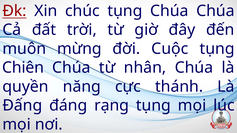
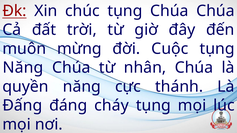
Chiên: Chiên -> Năng (23, 68)
rạng: rạng -> cháy (111, 106)
